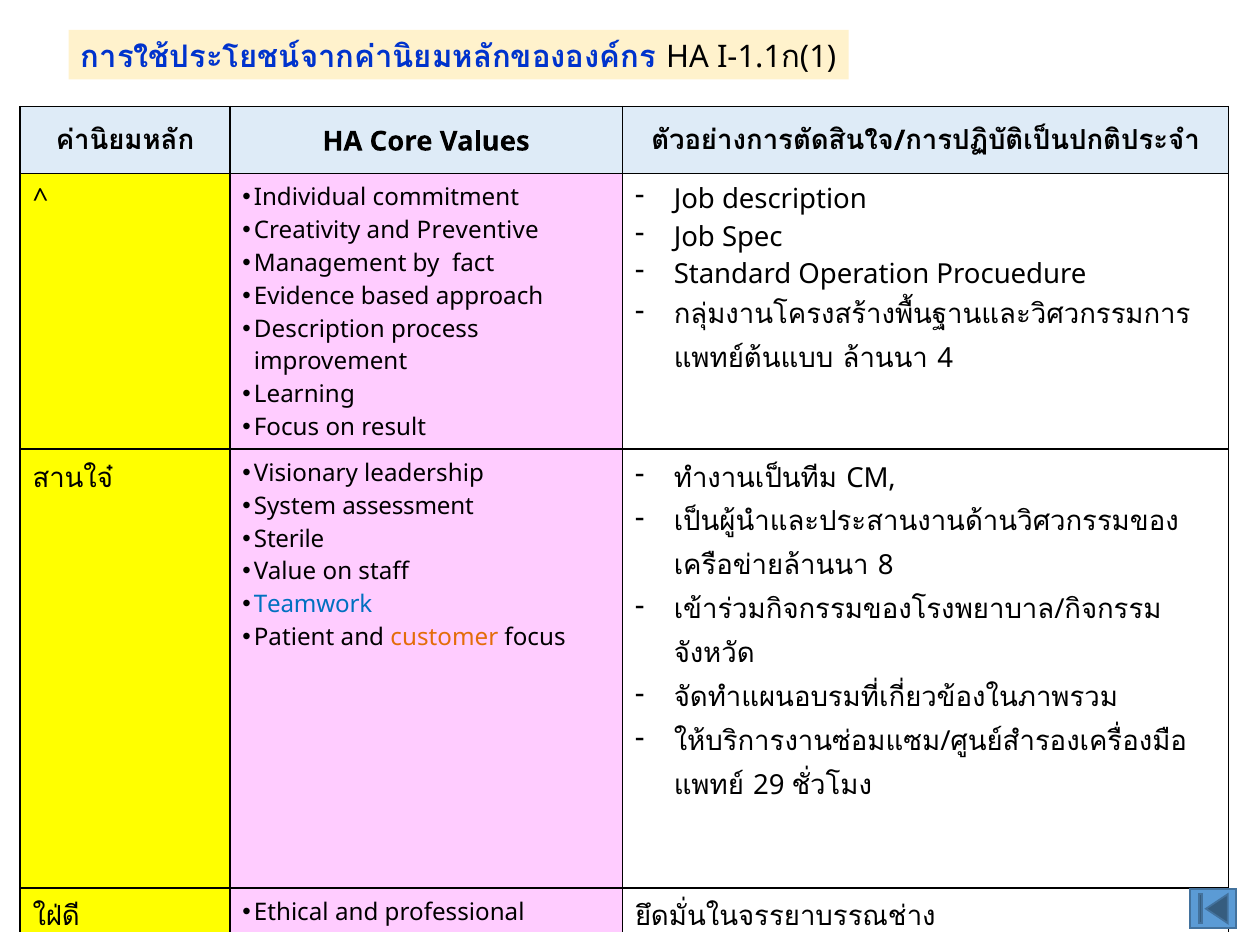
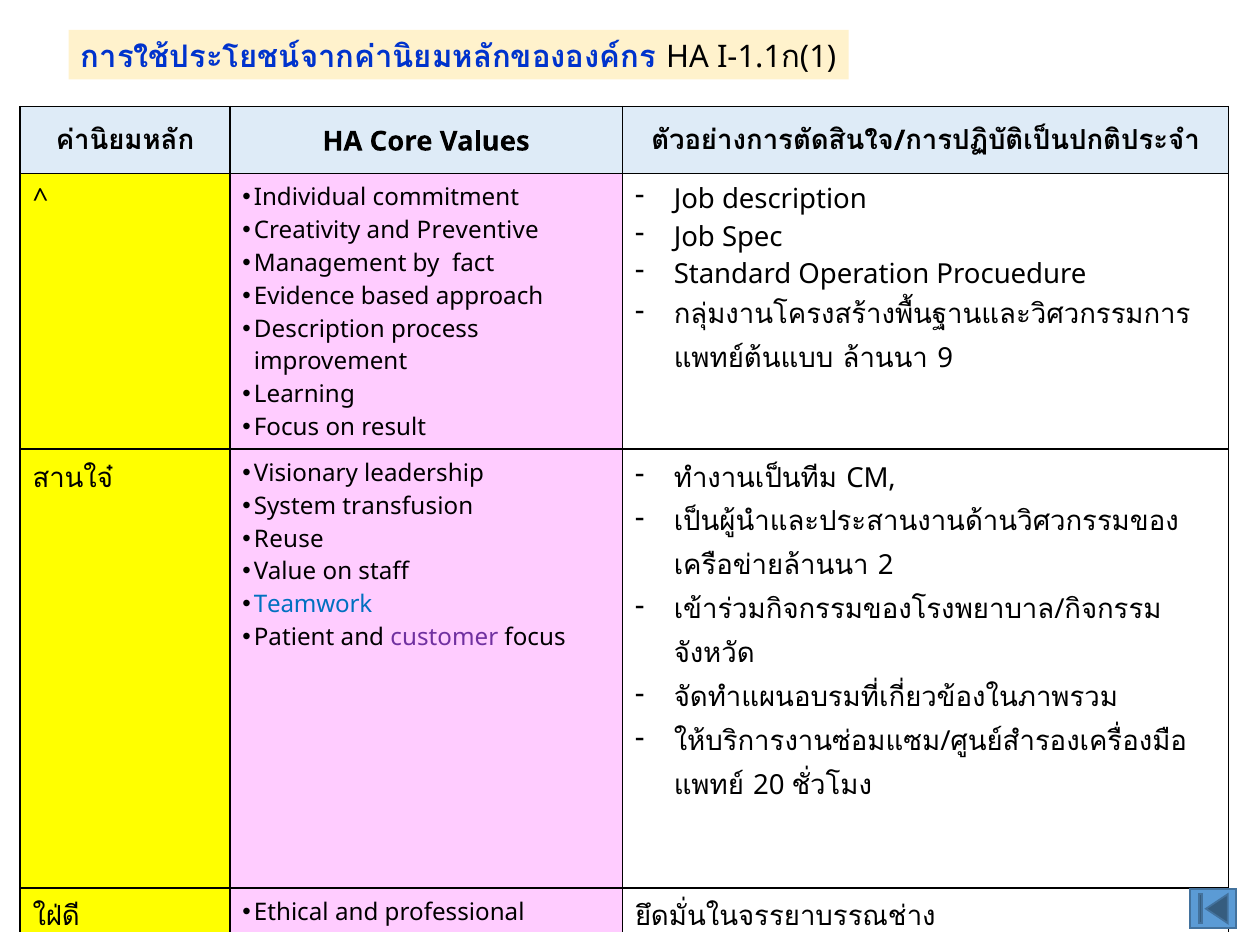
4: 4 -> 9 (945, 358)
assessment: assessment -> transfusion (408, 506)
Sterile: Sterile -> Reuse (289, 539)
8: 8 -> 2 (886, 565)
customer colour: orange -> purple (444, 638)
29: 29 -> 20 (769, 785)
